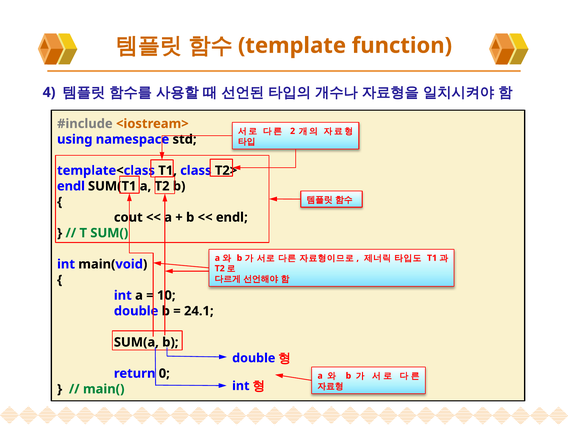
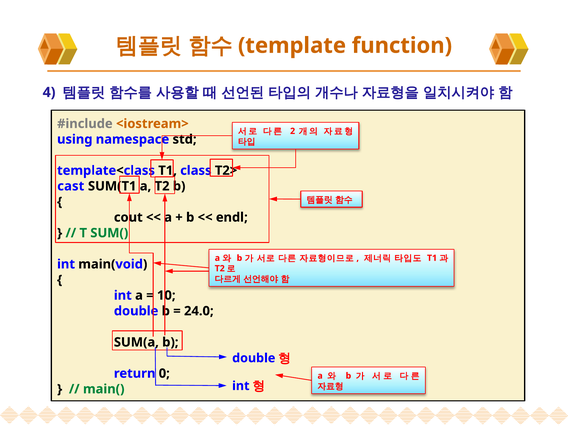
endl: endl -> cast (71, 186)
24.1: 24.1 -> 24.0 (199, 311)
